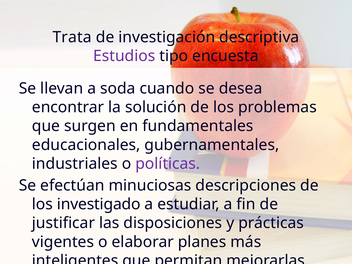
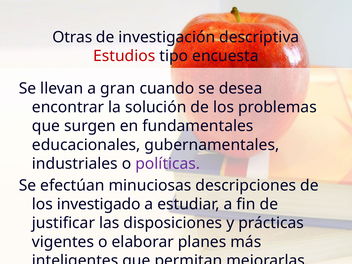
Trata: Trata -> Otras (72, 37)
Estudios colour: purple -> red (124, 56)
soda: soda -> gran (118, 89)
